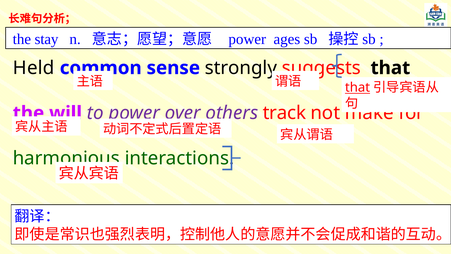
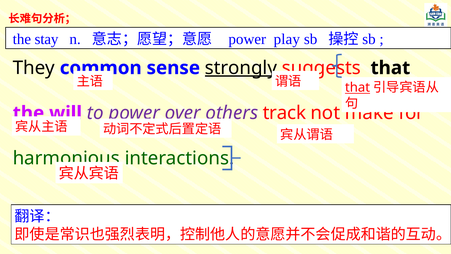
ages: ages -> play (287, 39)
Held: Held -> They (34, 68)
strongly underline: none -> present (241, 68)
